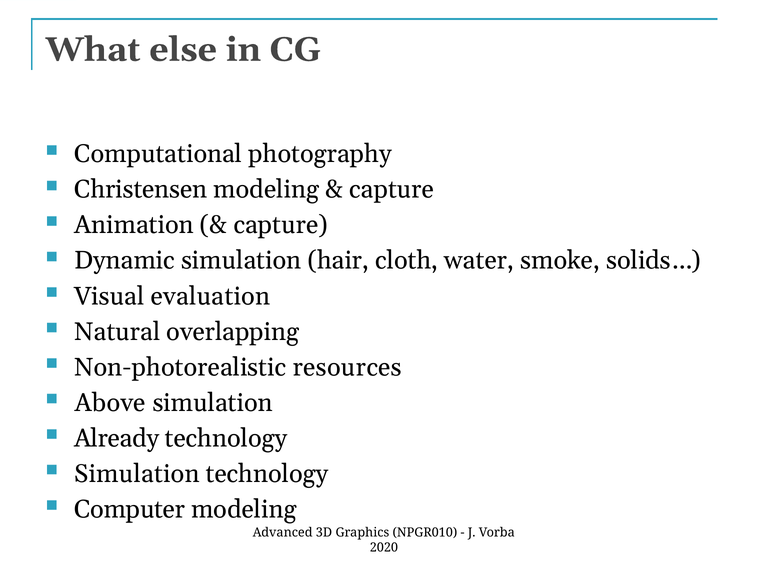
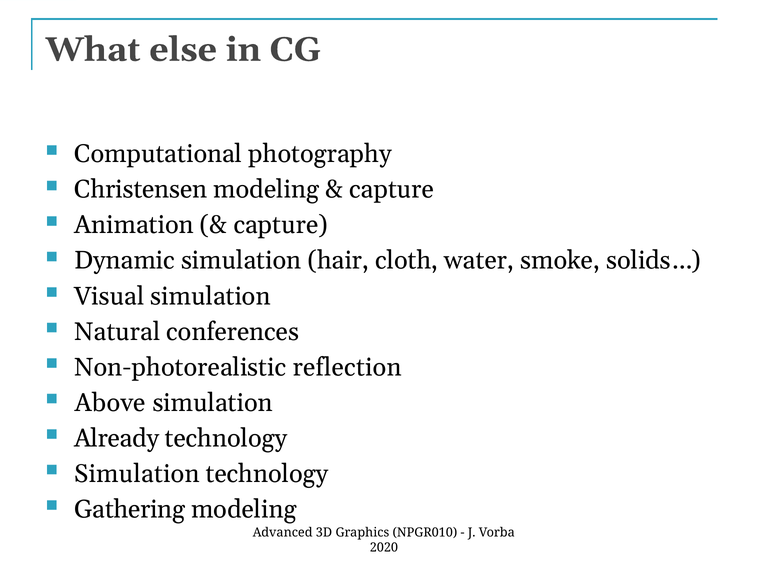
Visual evaluation: evaluation -> simulation (211, 296)
overlapping: overlapping -> conferences (233, 332)
resources: resources -> reflection (347, 367)
Computer: Computer -> Gathering (130, 510)
